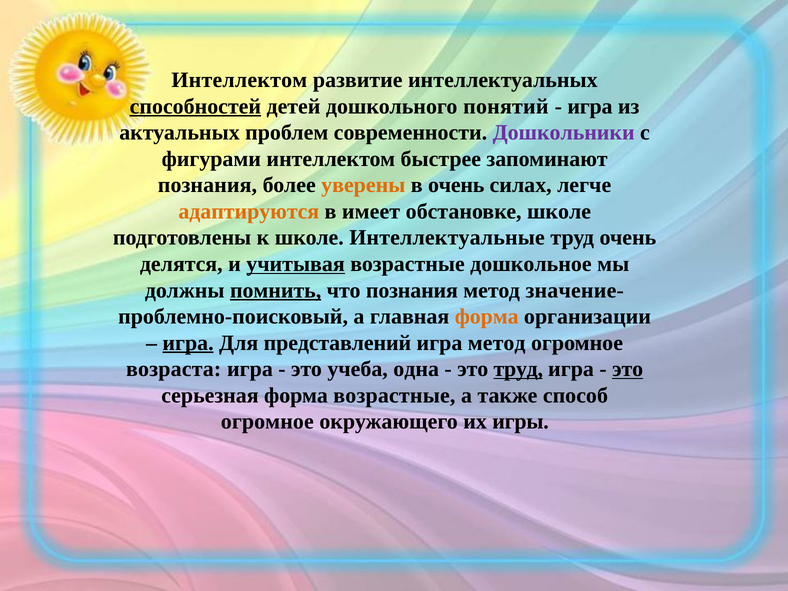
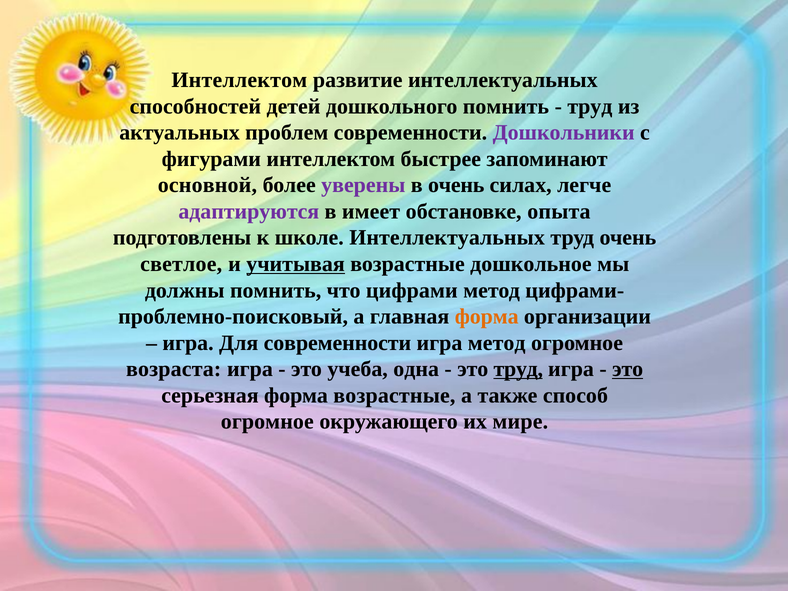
способностей underline: present -> none (195, 106)
дошкольного понятий: понятий -> помнить (506, 106)
игра: игра -> труд (590, 106)
познания: познания -> основной (207, 185)
уверены colour: orange -> purple (363, 185)
адаптируются colour: orange -> purple (249, 211)
обстановке школе: школе -> опыта (559, 211)
школе Интеллектуальные: Интеллектуальные -> Интеллектуальных (447, 238)
делятся: делятся -> светлое (181, 264)
помнить underline: present -> none (276, 290)
что познания: познания -> цифрами (412, 290)
значение-: значение- -> цифрами- (575, 290)
игра underline: present -> none (188, 343)
Для представлений: представлений -> современности (337, 343)
игры: игры -> мире (520, 422)
